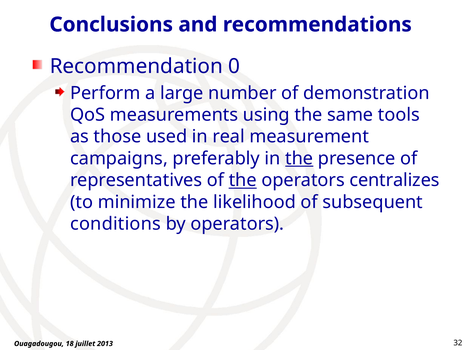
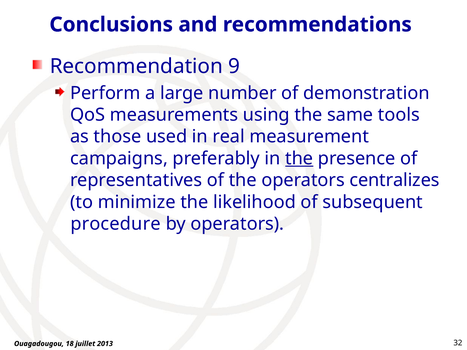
0: 0 -> 9 (234, 66)
the underline: present -> none (243, 180)
conditions: conditions -> procedure (116, 224)
